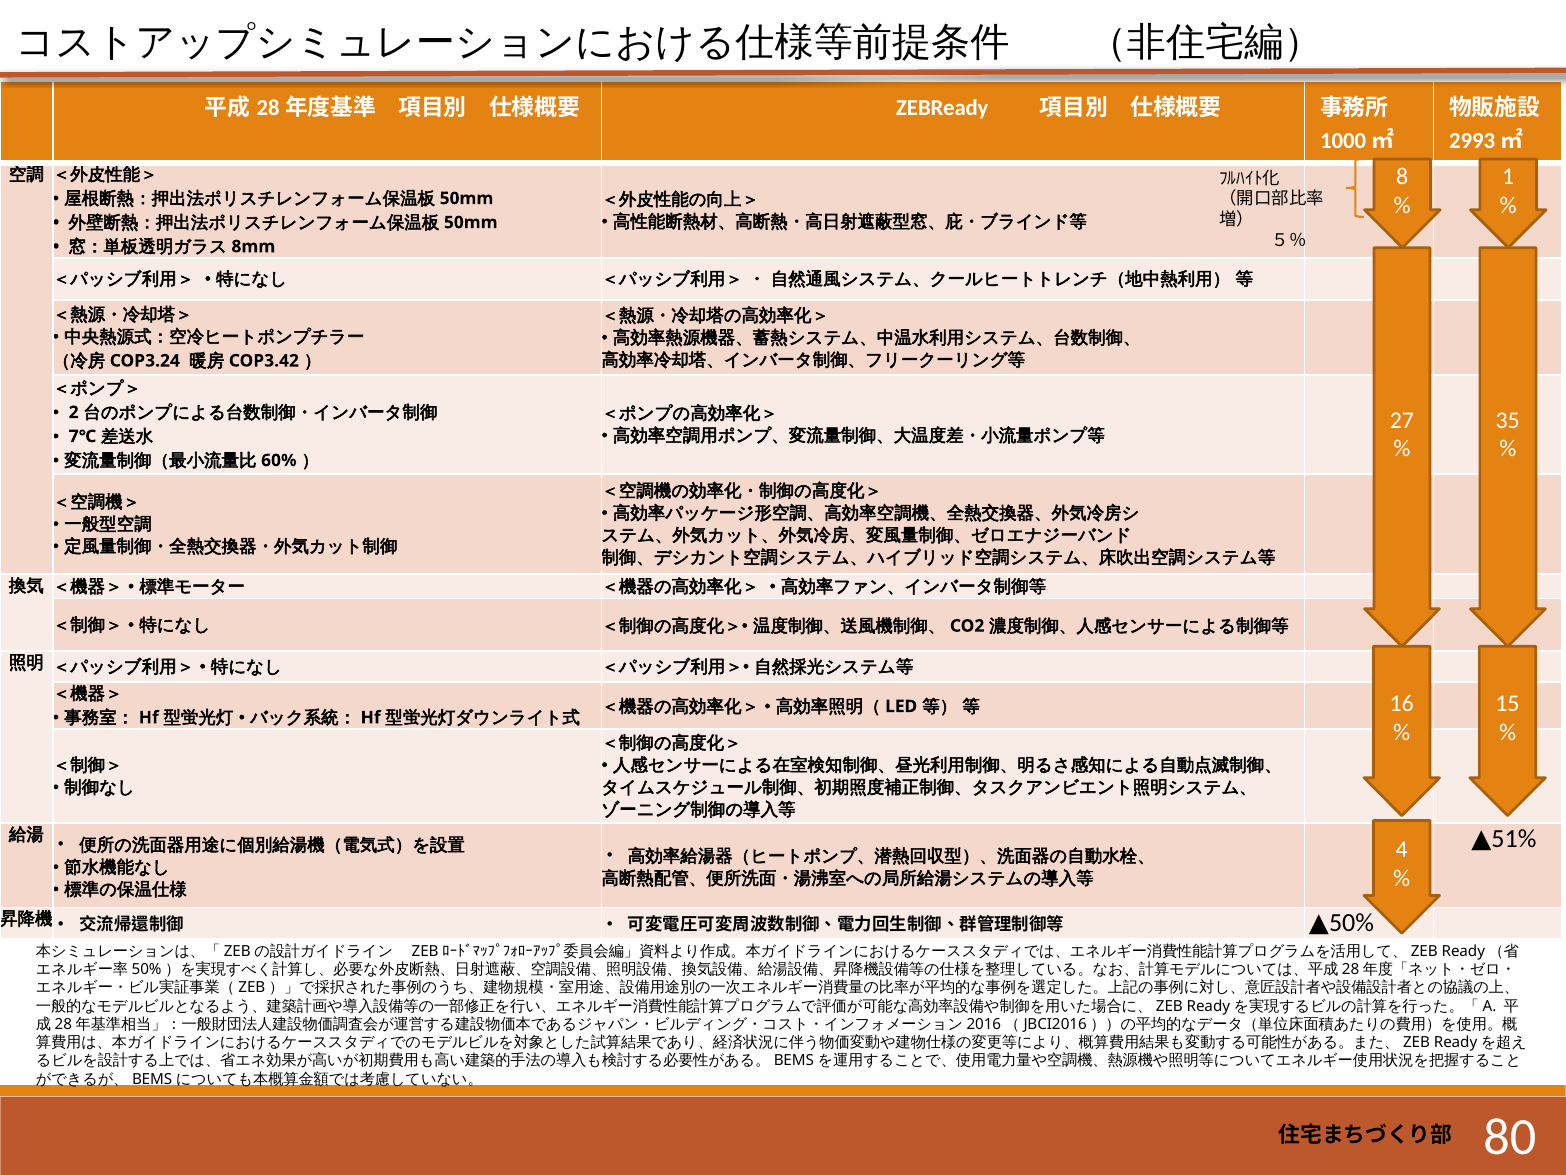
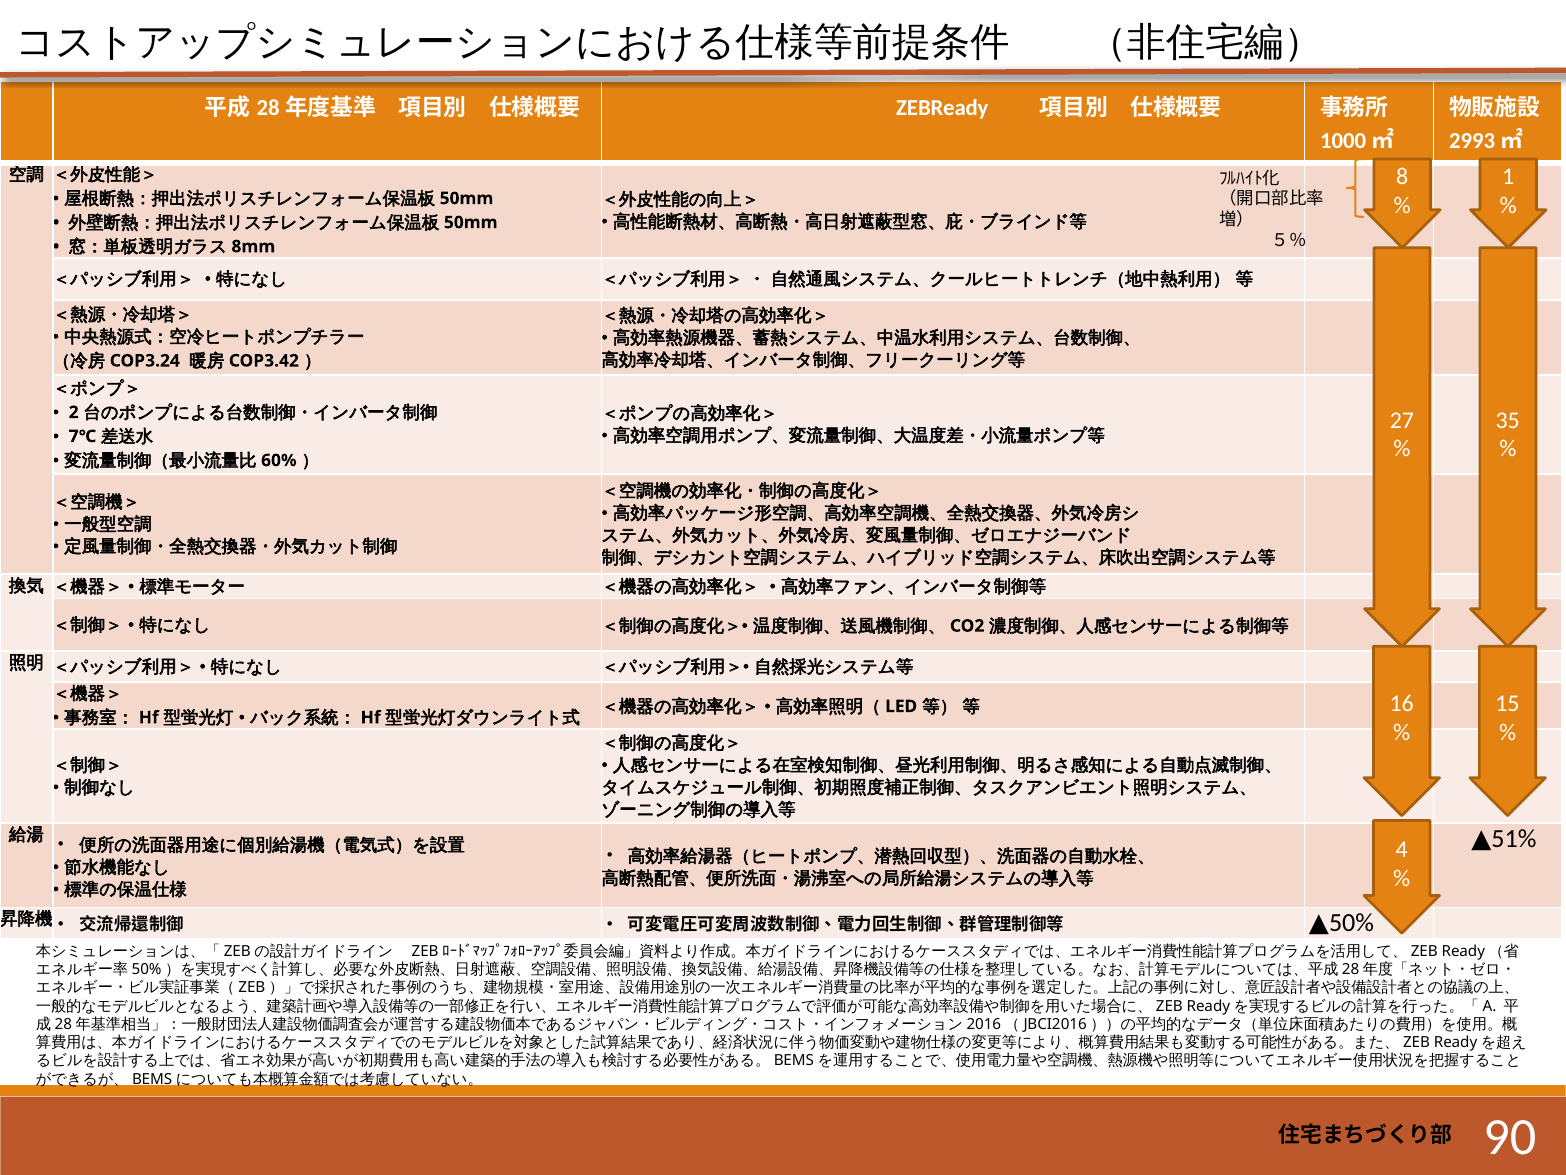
80: 80 -> 90 (1510, 1136)
